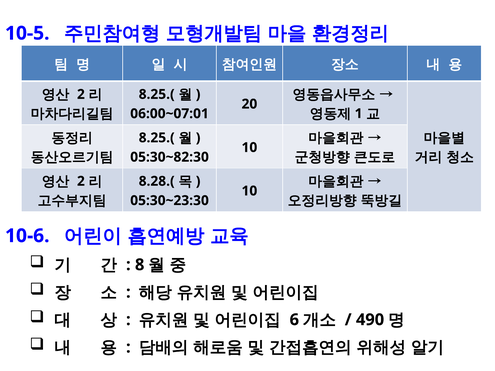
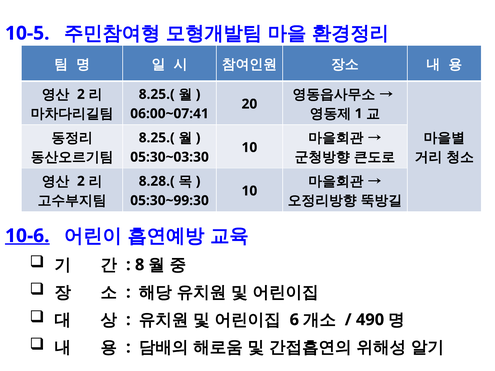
06:00~07:01: 06:00~07:01 -> 06:00~07:41 (170, 114)
05:30~82:30: 05:30~82:30 -> 05:30~03:30 (170, 157)
05:30~23:30: 05:30~23:30 -> 05:30~99:30 (170, 201)
10-6 underline: none -> present (27, 236)
